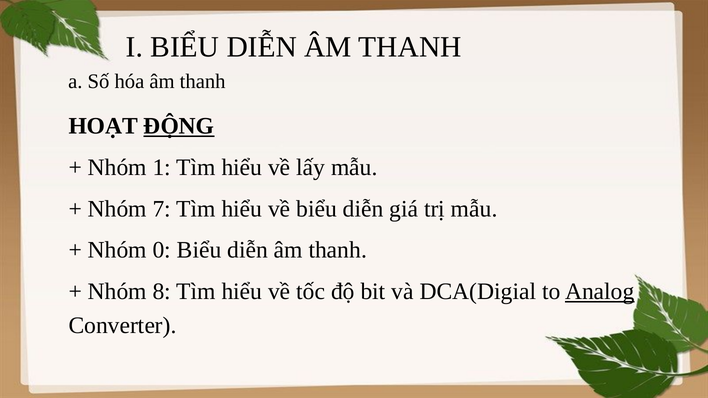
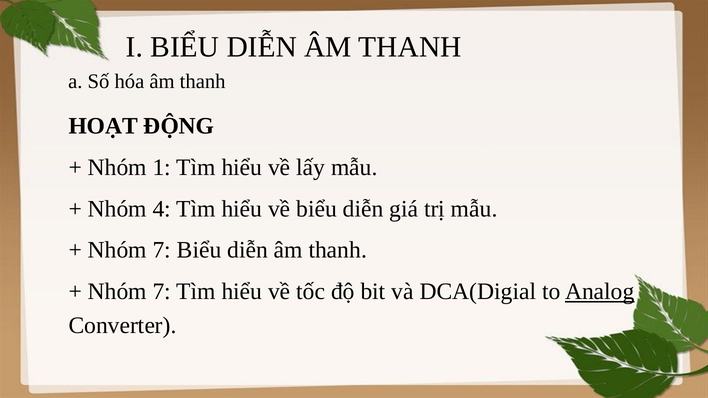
ĐỘNG underline: present -> none (179, 126)
7: 7 -> 4 (162, 209)
0: 0 -> 7 (162, 250)
8: 8 -> 7 (162, 292)
